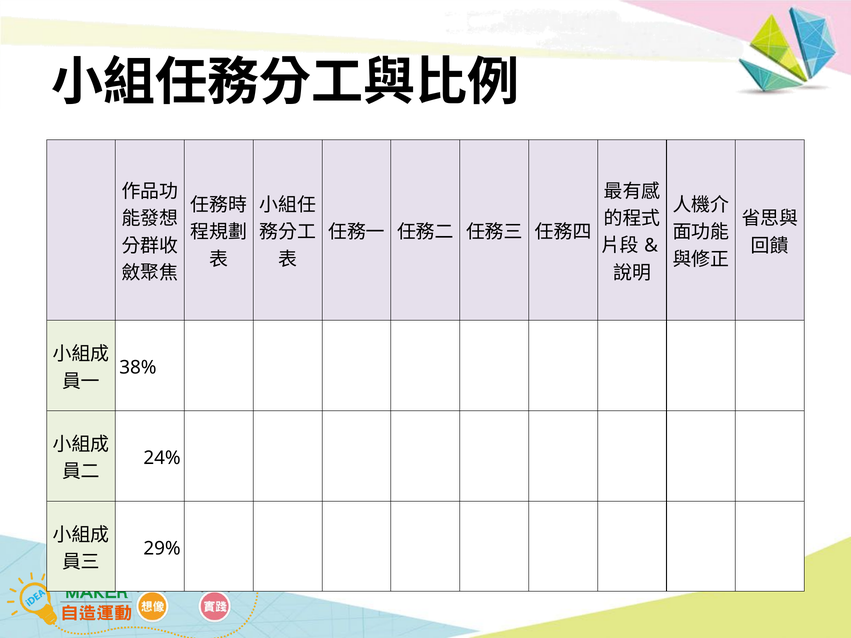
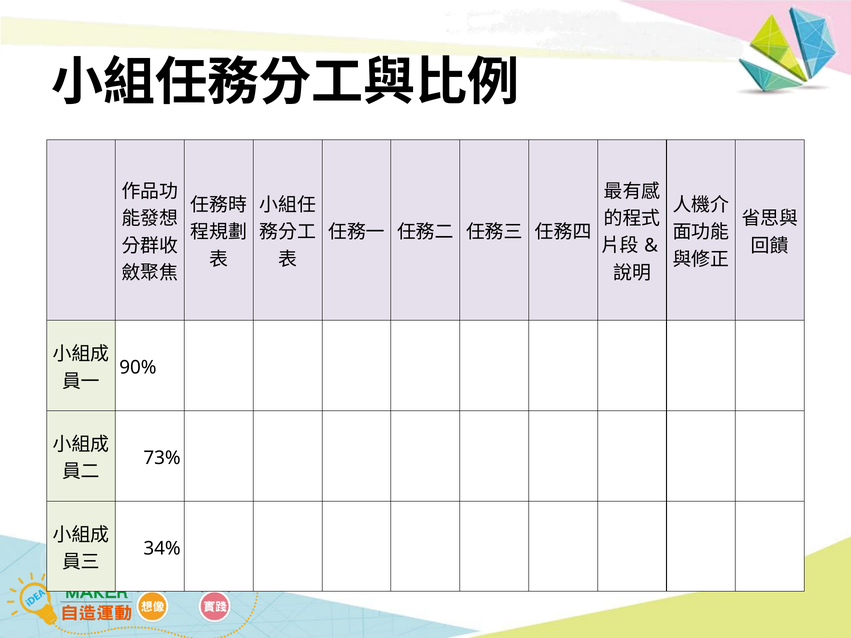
38%: 38% -> 90% (138, 368)
24%: 24% -> 73% (162, 458)
29%: 29% -> 34% (162, 549)
